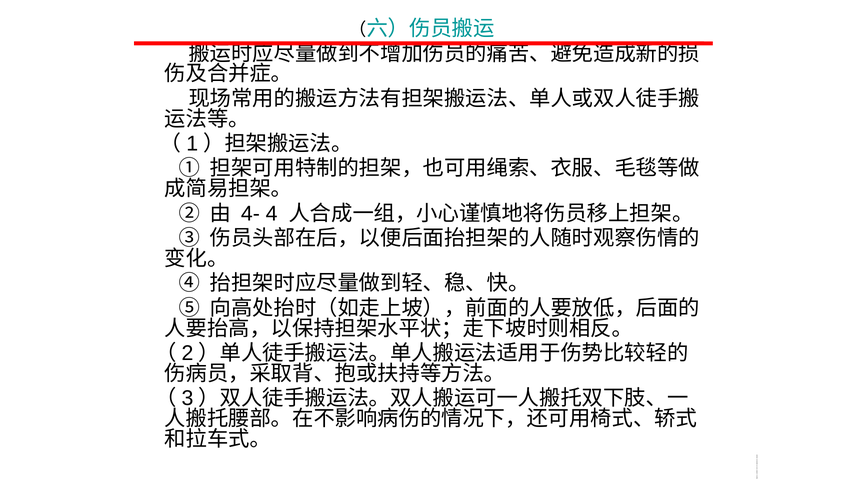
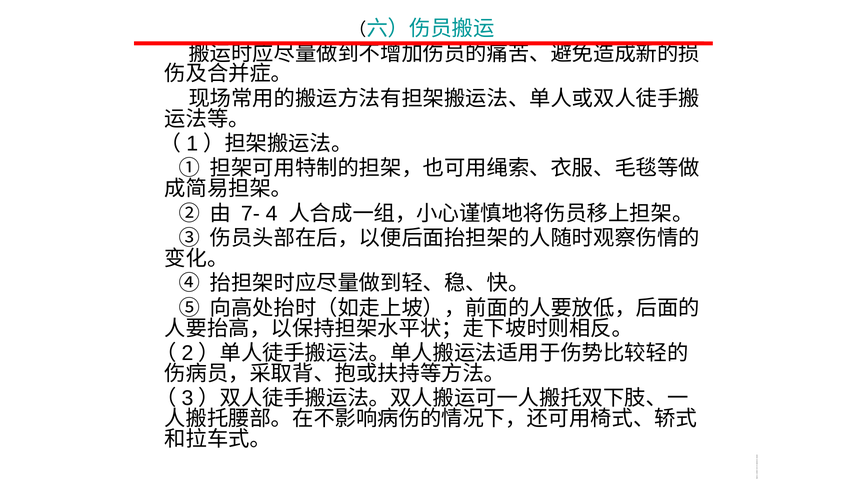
4-: 4- -> 7- (250, 214)
